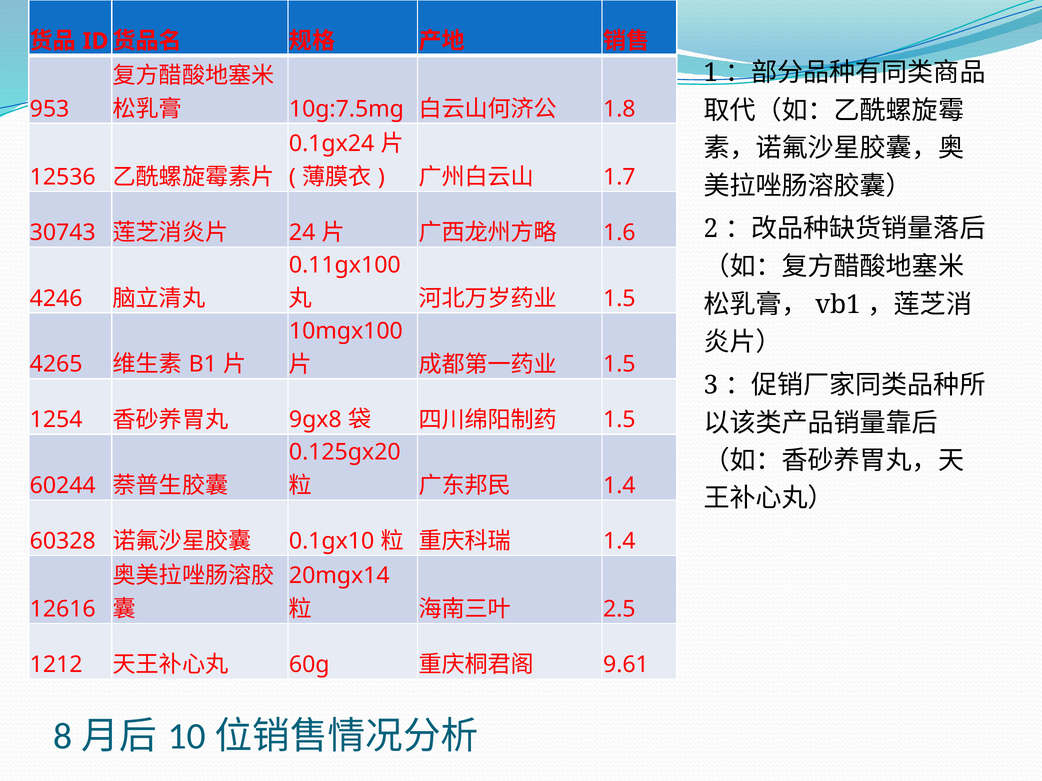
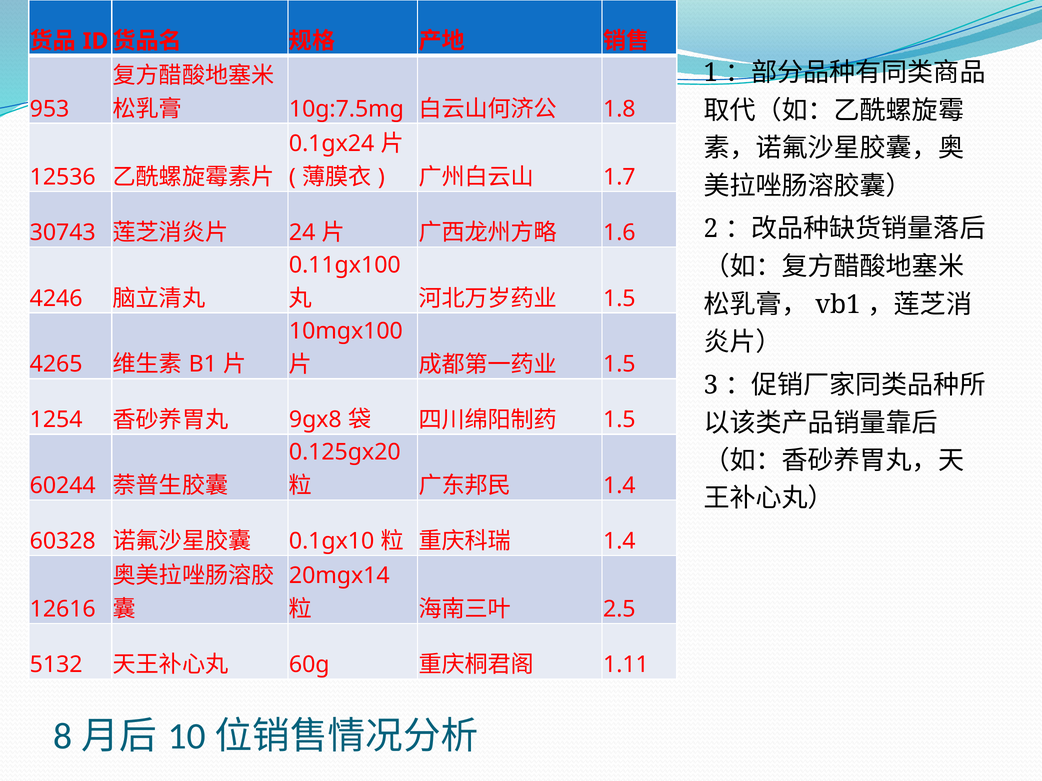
1212: 1212 -> 5132 (56, 665)
9.61: 9.61 -> 1.11 (626, 665)
